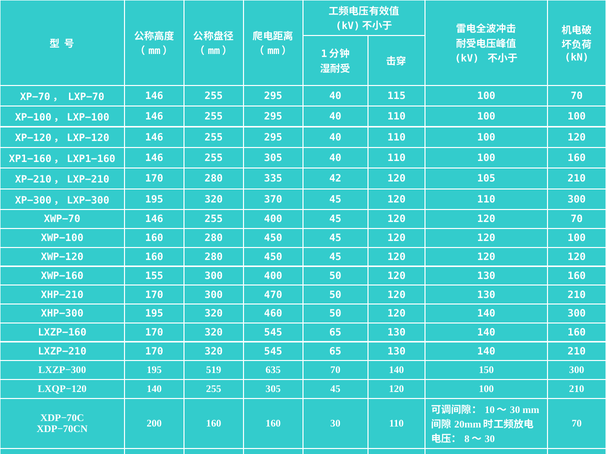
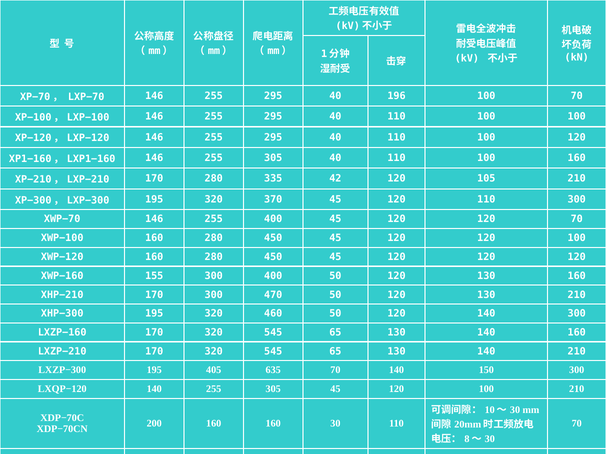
115: 115 -> 196 (397, 96)
519: 519 -> 405 (214, 371)
